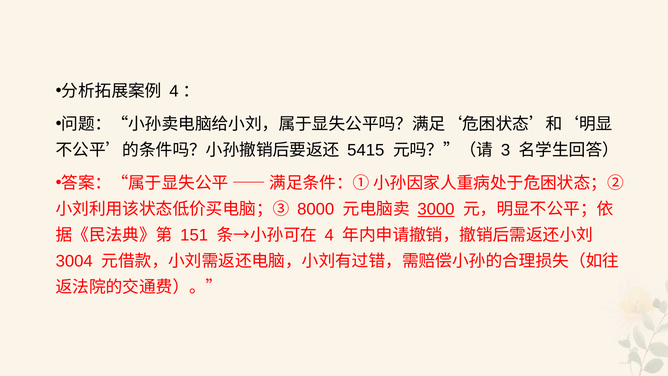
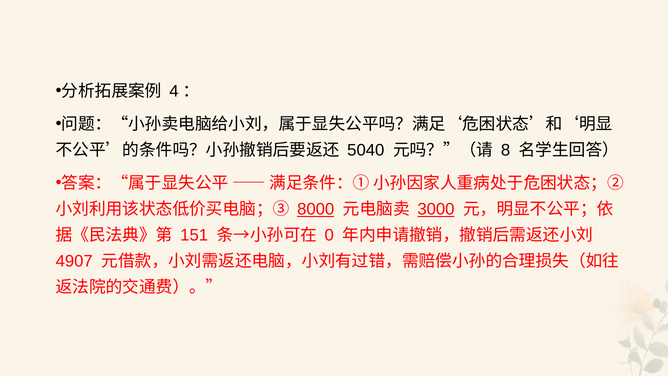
5415: 5415 -> 5040 (366, 150)
3: 3 -> 8 (506, 150)
8000 underline: none -> present (316, 209)
4: 4 -> 0 (329, 235)
3004: 3004 -> 4907 (74, 261)
